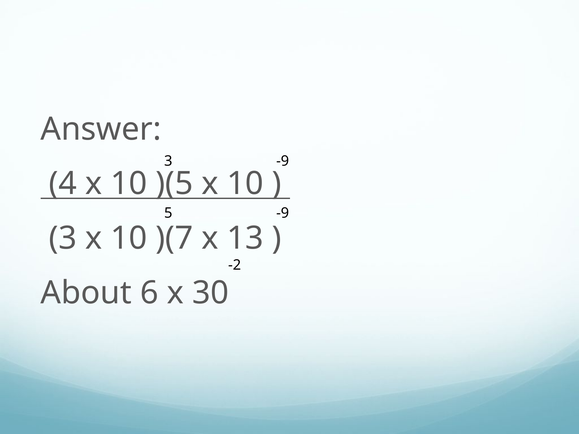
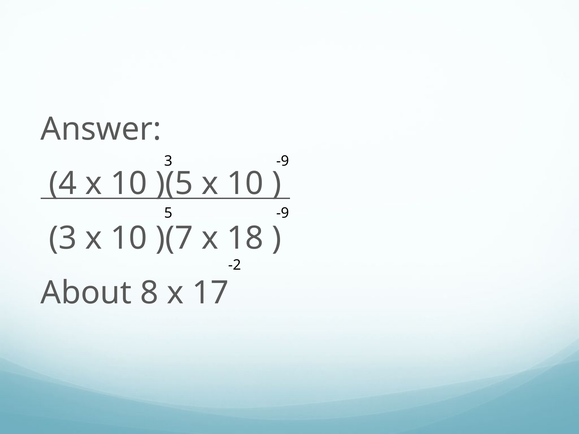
13: 13 -> 18 (245, 238)
6: 6 -> 8 (149, 293)
30: 30 -> 17 (210, 293)
